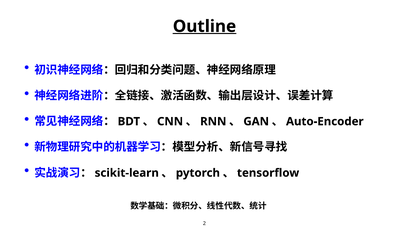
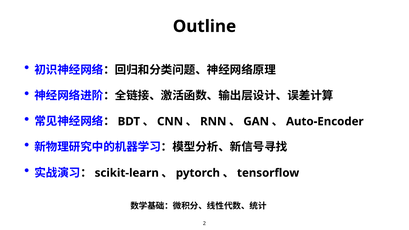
Outline underline: present -> none (204, 26)
